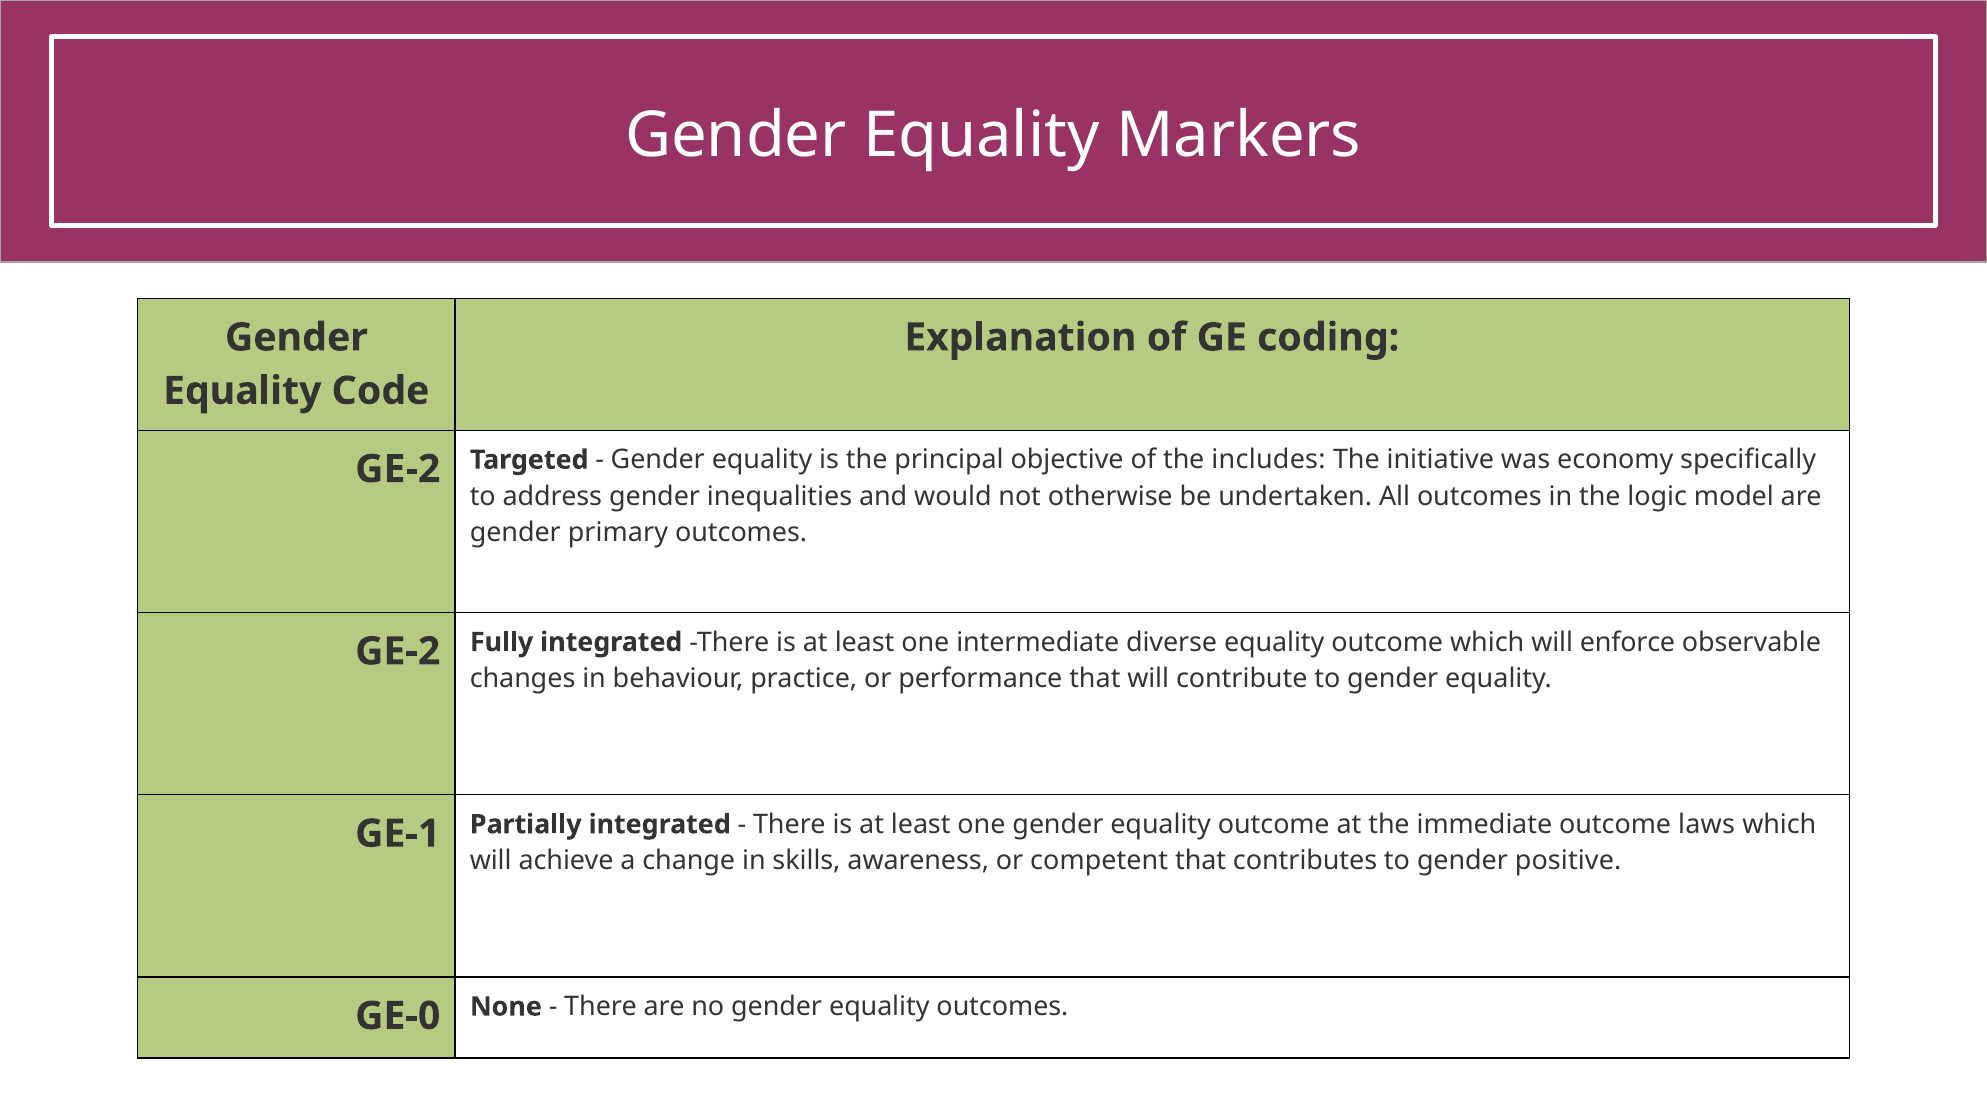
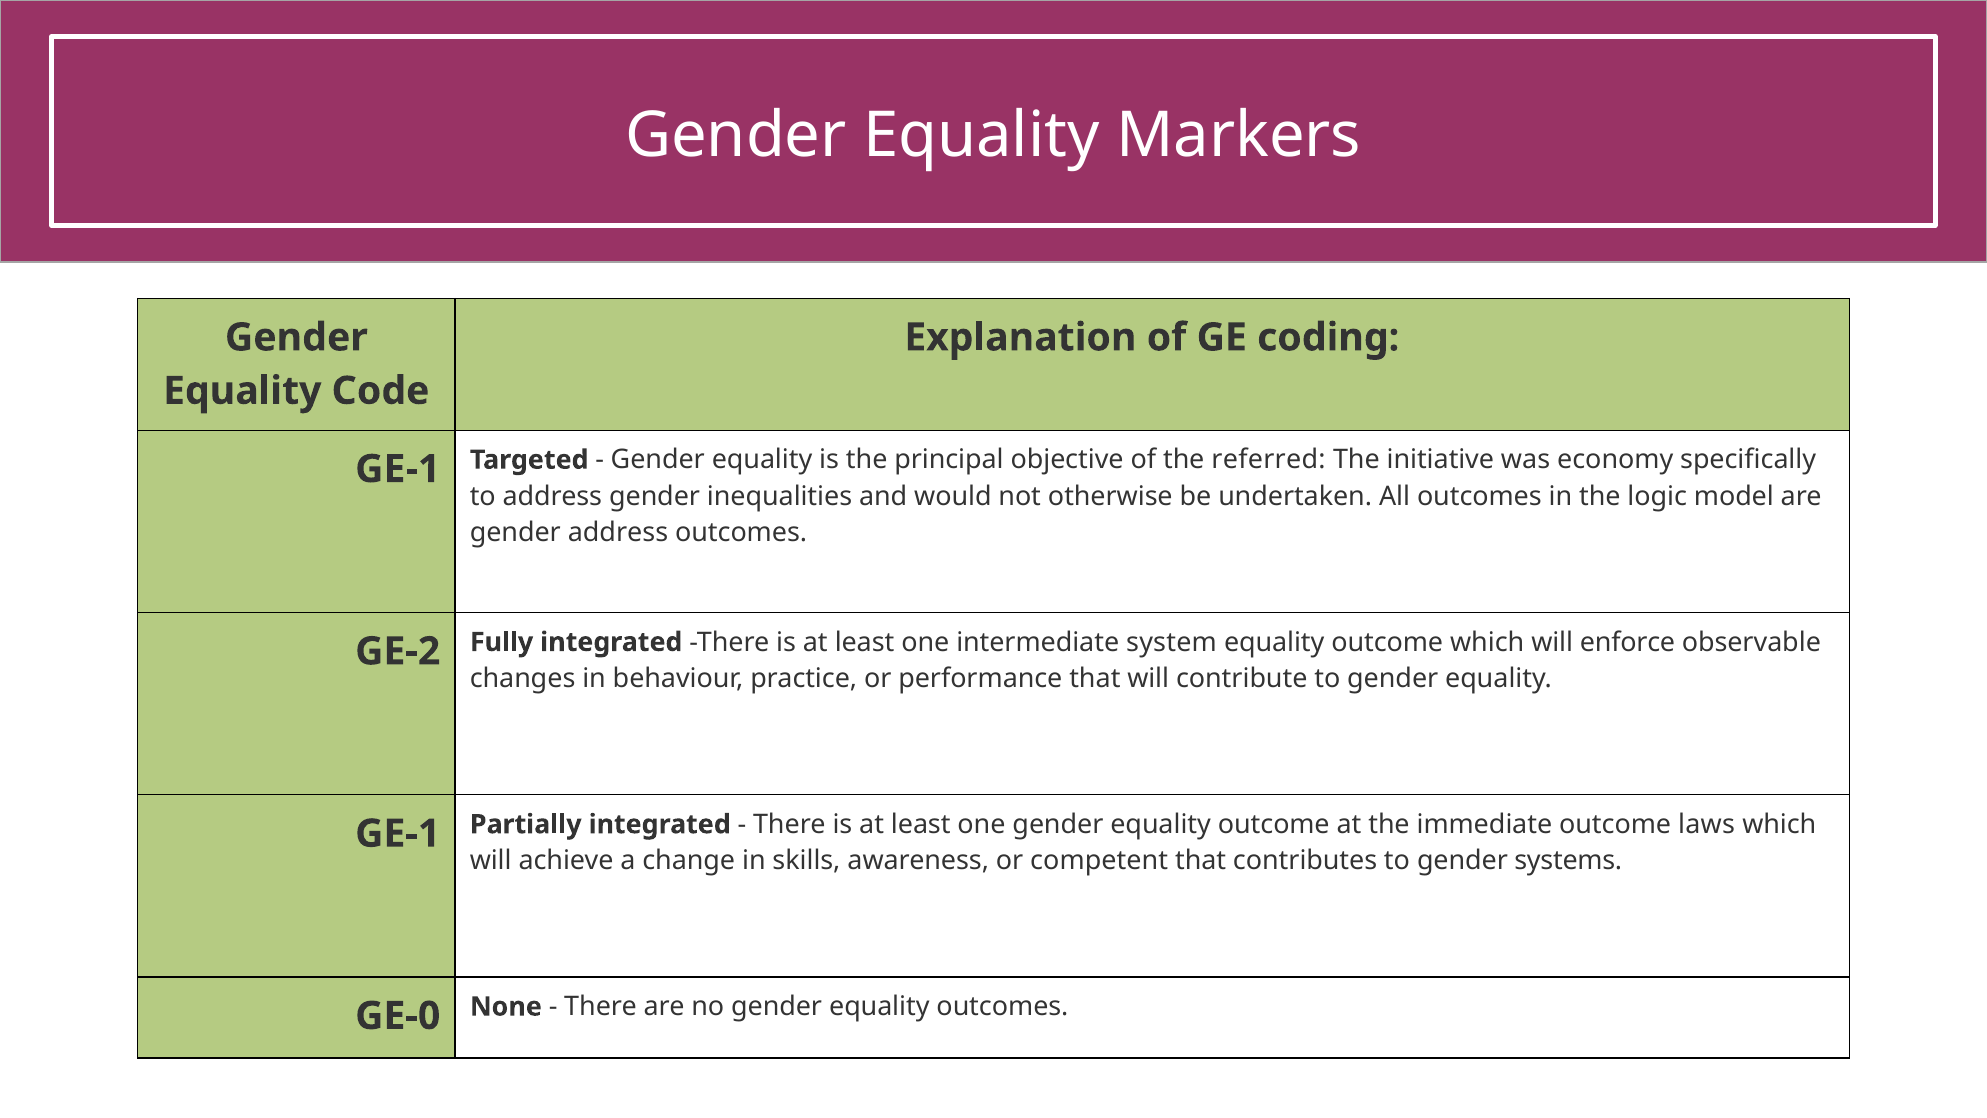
GE-2: GE-2 -> GE-1 (398, 469)
includes: includes -> referred (1269, 460)
gender primary: primary -> address (618, 533)
diverse: diverse -> system (1172, 642)
positive: positive -> systems (1568, 861)
